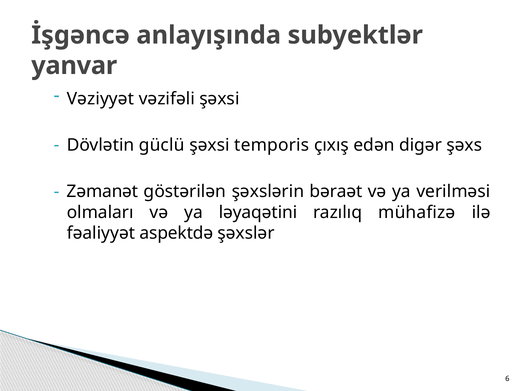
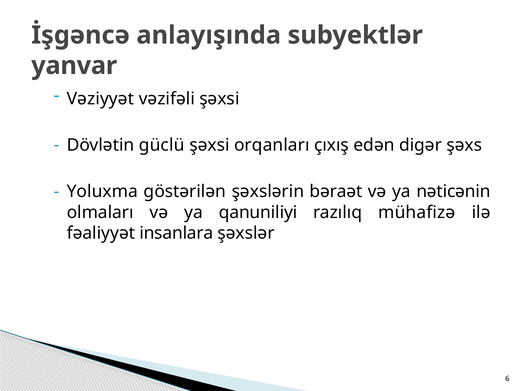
temporis: temporis -> orqanları (272, 145)
Zəmanət: Zəmanət -> Yoluxma (102, 192)
verilməsi: verilməsi -> nəticənin (453, 192)
ləyaqətini: ləyaqətini -> qanuniliyi (258, 213)
aspektdə: aspektdə -> insanlara (176, 234)
